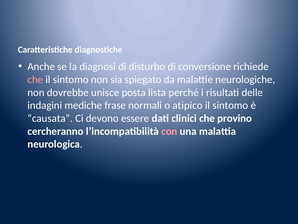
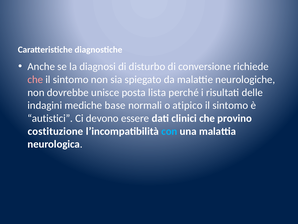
frase: frase -> base (115, 105)
causata: causata -> autistici (50, 118)
cercheranno: cercheranno -> costituzione (55, 131)
con colour: pink -> light blue (169, 131)
